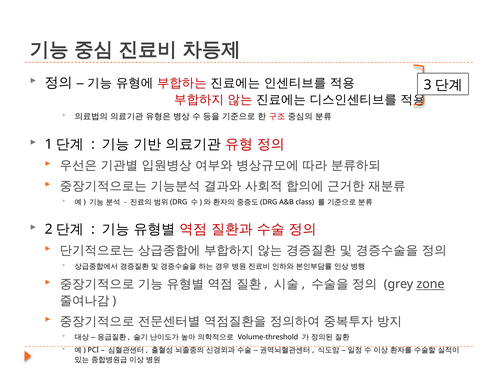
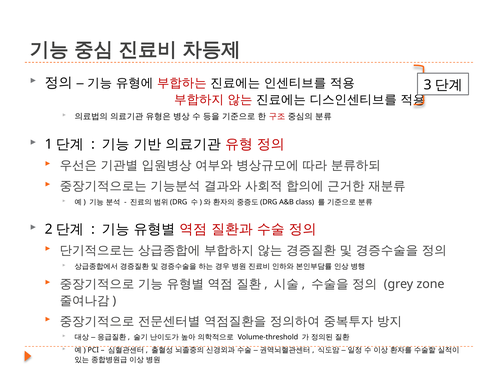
zone underline: present -> none (430, 284)
